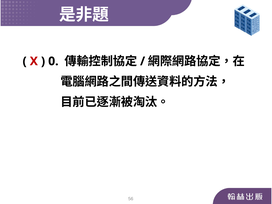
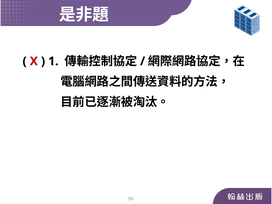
0: 0 -> 1 (53, 61)
